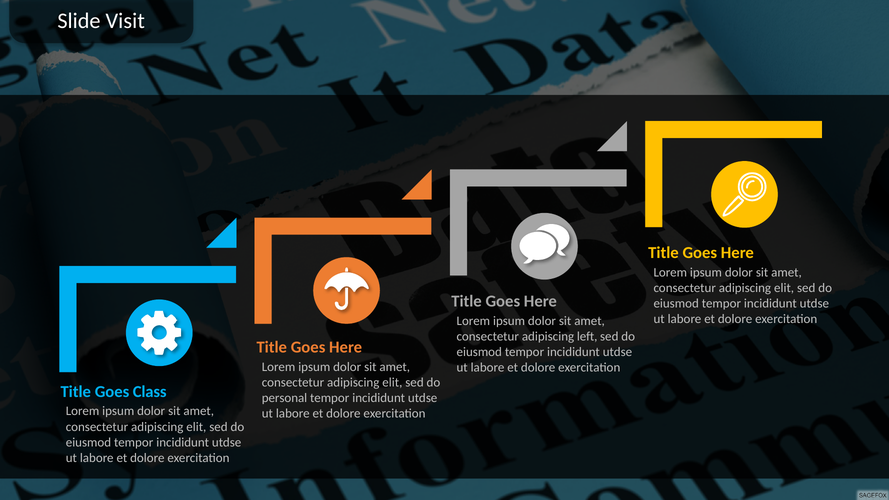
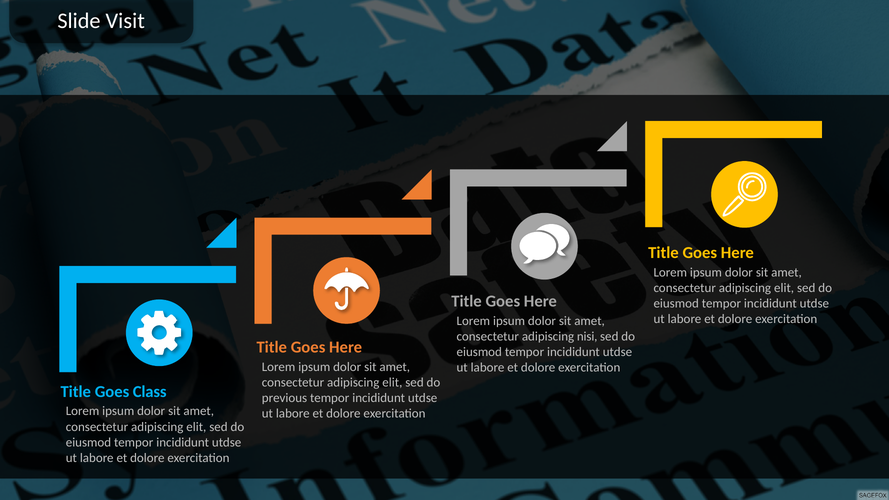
left: left -> nisi (587, 336)
personal: personal -> previous (284, 398)
